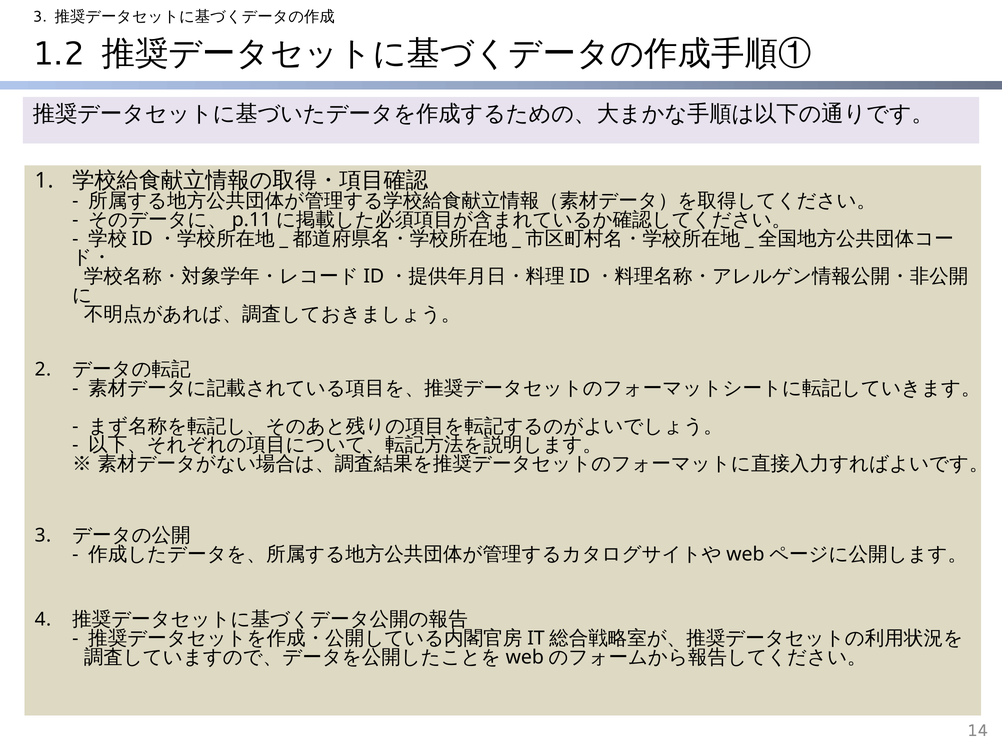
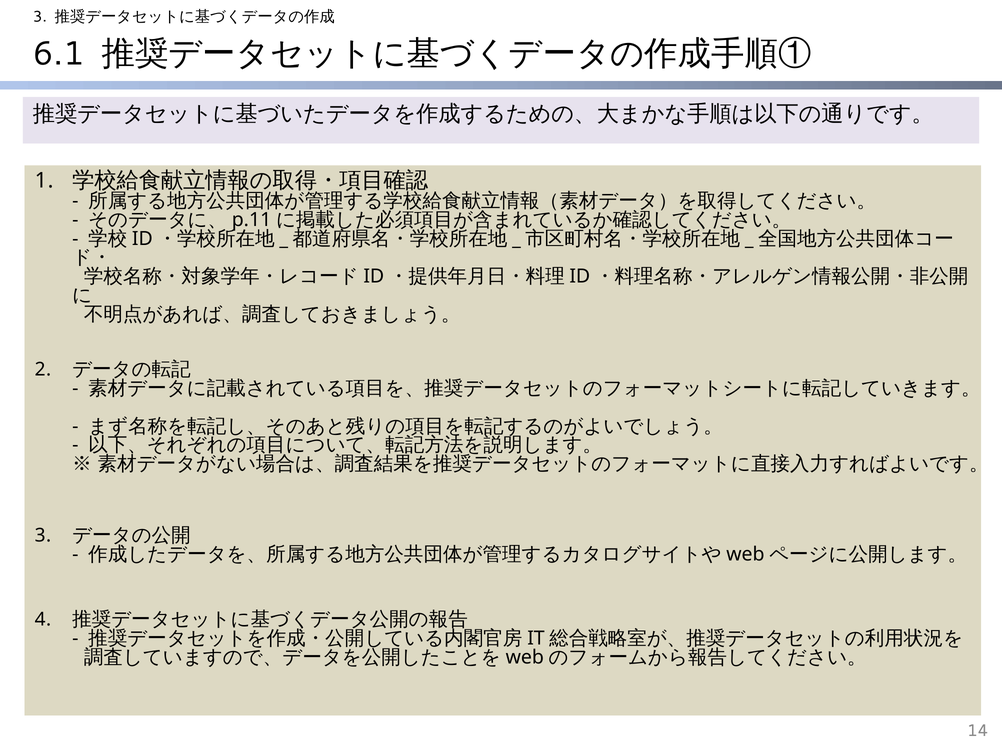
1.2: 1.2 -> 6.1 (59, 54)
